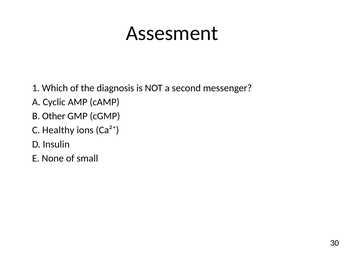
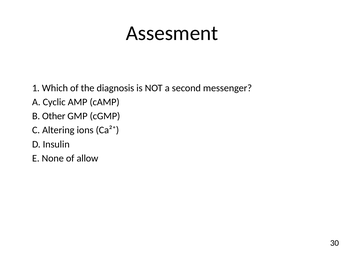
Healthy: Healthy -> Altering (58, 130)
small: small -> allow (87, 158)
